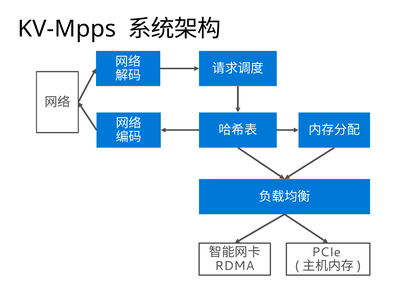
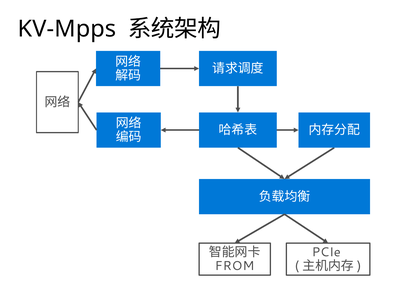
RDMA: RDMA -> FROM (235, 267)
